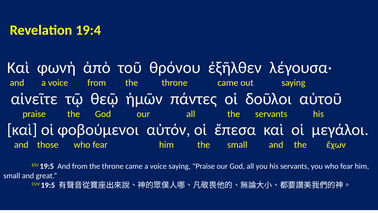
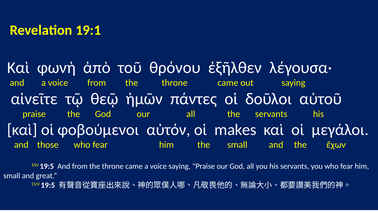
19:4: 19:4 -> 19:1 (88, 30)
ἔπεσα: ἔπεσα -> makes (235, 130)
